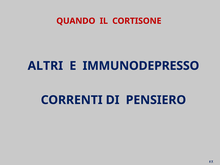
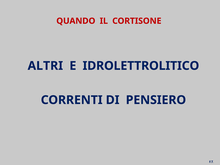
IMMUNODEPRESSO: IMMUNODEPRESSO -> IDROLETTROLITICO (141, 66)
